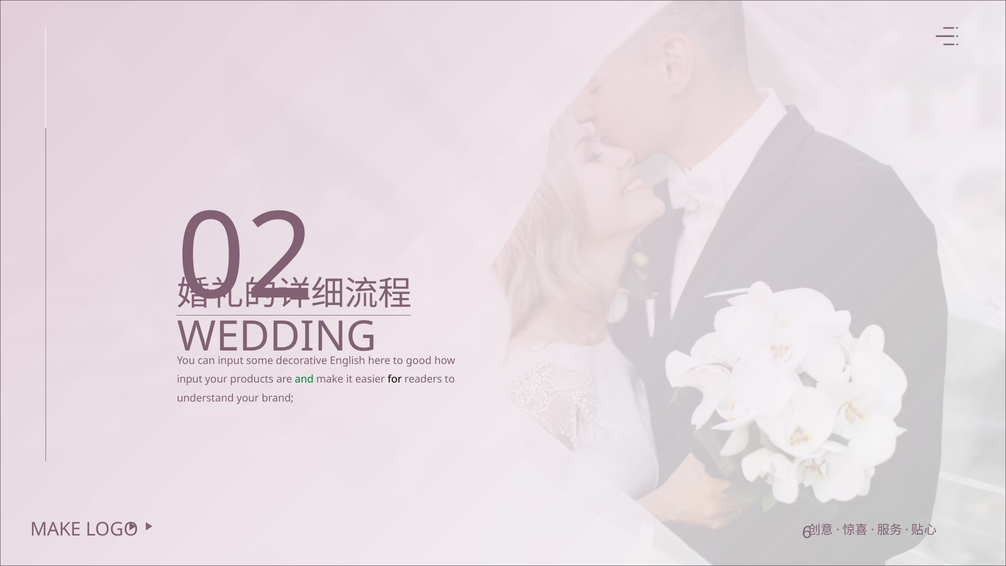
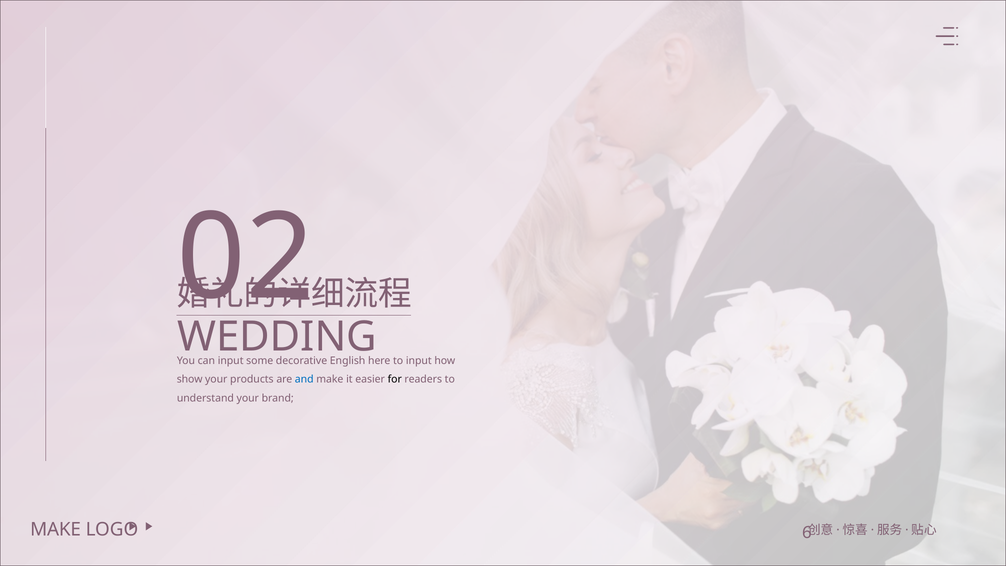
to good: good -> input (419, 361)
input: input -> show (190, 379)
and colour: green -> blue (304, 379)
